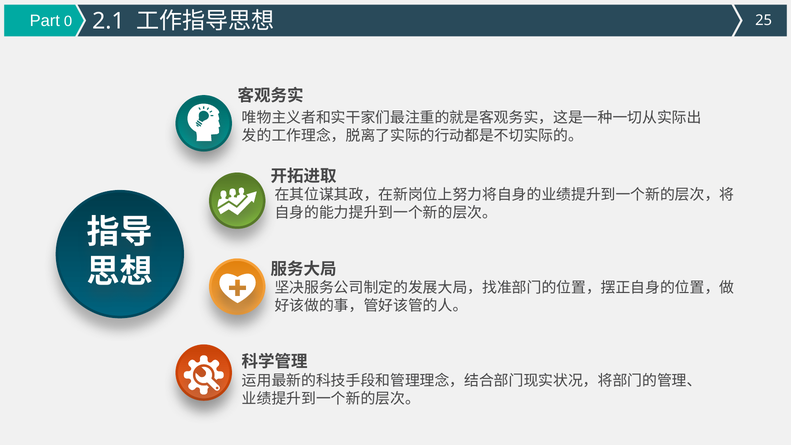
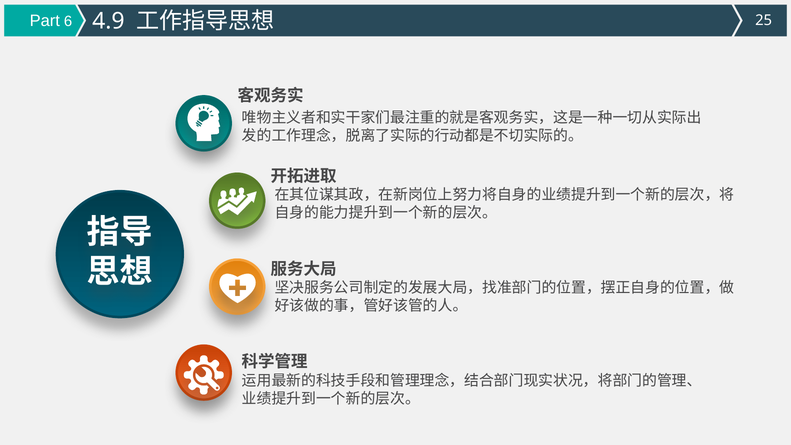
0: 0 -> 6 (68, 21)
2.1: 2.1 -> 4.9 (108, 21)
